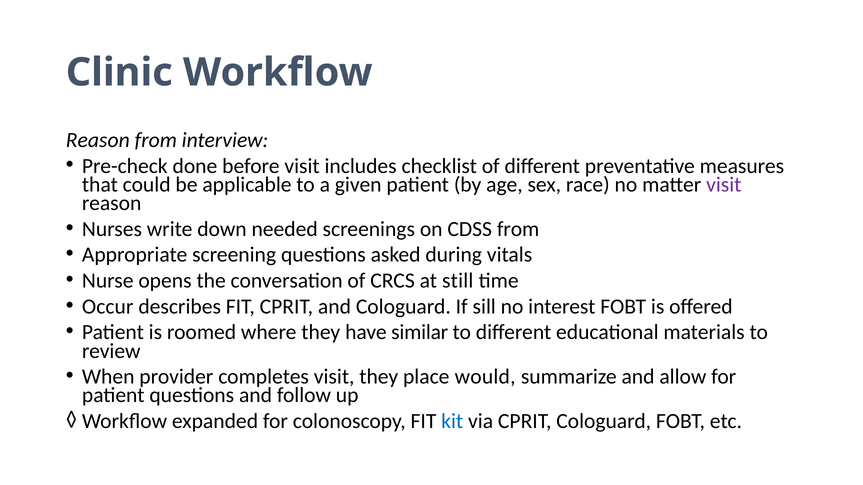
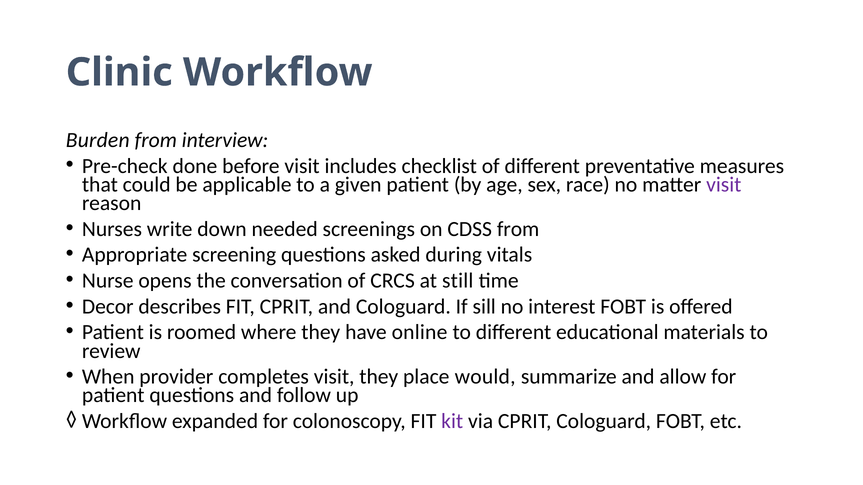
Reason: Reason -> Burden (98, 140)
Occur: Occur -> Decor (108, 307)
similar: similar -> online (420, 333)
kit colour: blue -> purple (452, 422)
